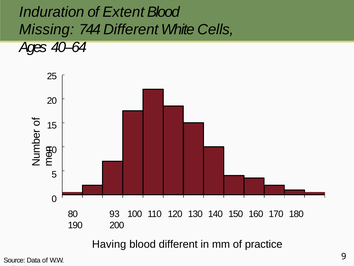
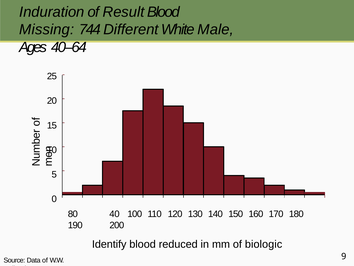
Extent: Extent -> Result (124, 12)
Cells: Cells -> Male (216, 30)
93: 93 -> 40 (114, 214)
Having: Having -> Identify (109, 244)
blood different: different -> reduced (178, 244)
practice: practice -> biologic (264, 244)
